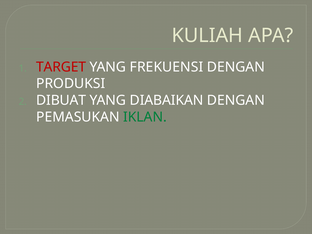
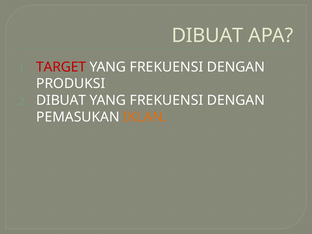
KULIAH: KULIAH -> DIBUAT (207, 36)
DIABAIKAN: DIABAIKAN -> FREKUENSI (166, 100)
IKLAN colour: green -> orange (145, 117)
